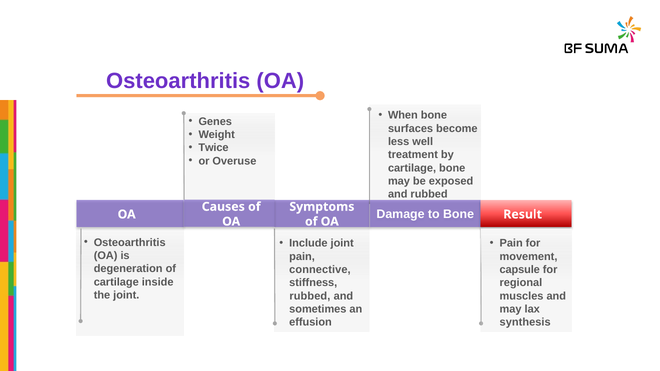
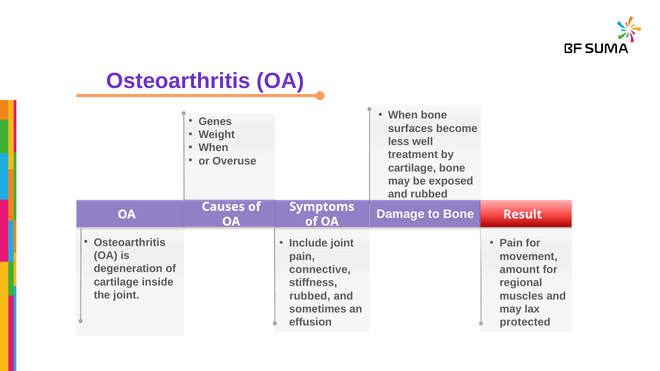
Twice: Twice -> When (213, 148)
capsule: capsule -> amount (520, 270)
synthesis: synthesis -> protected (525, 323)
